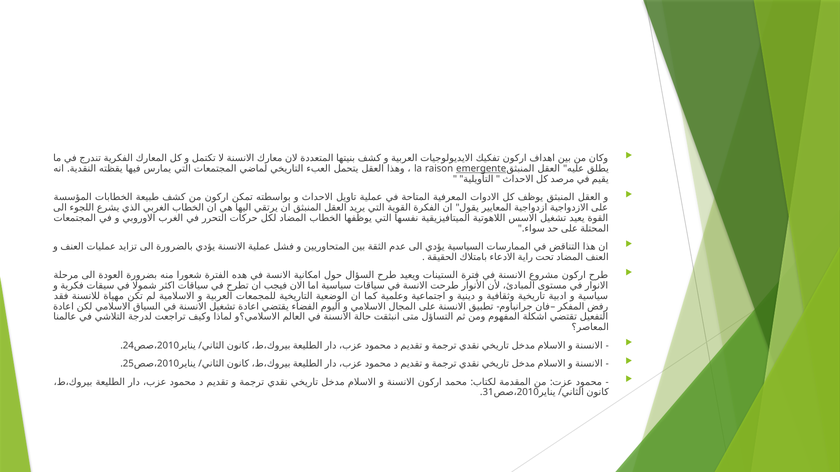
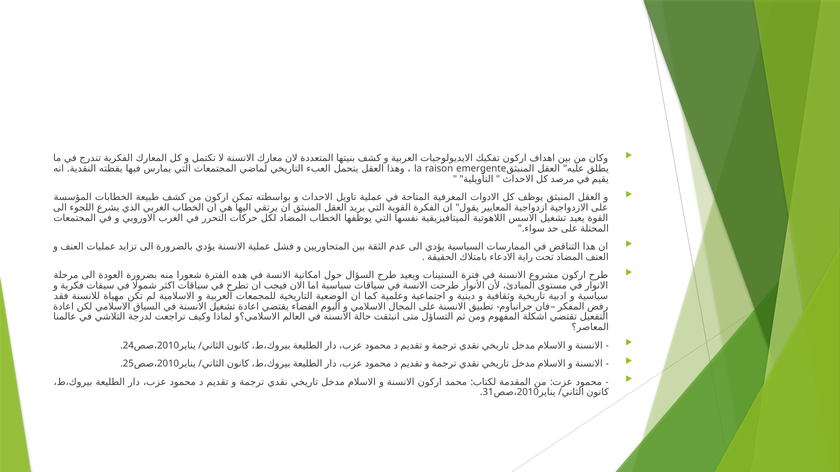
emergente underline: present -> none (481, 169)
